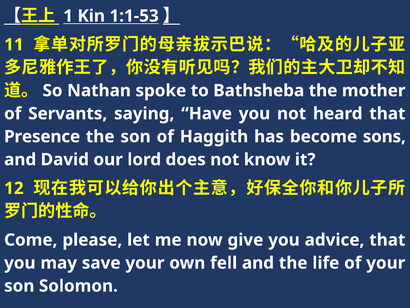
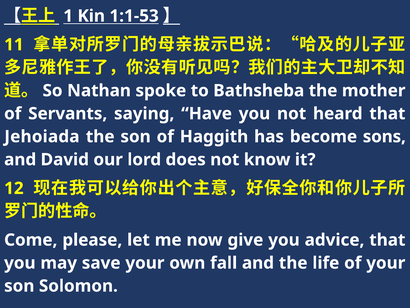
Presence: Presence -> Jehoiada (42, 136)
fell: fell -> fall (224, 263)
